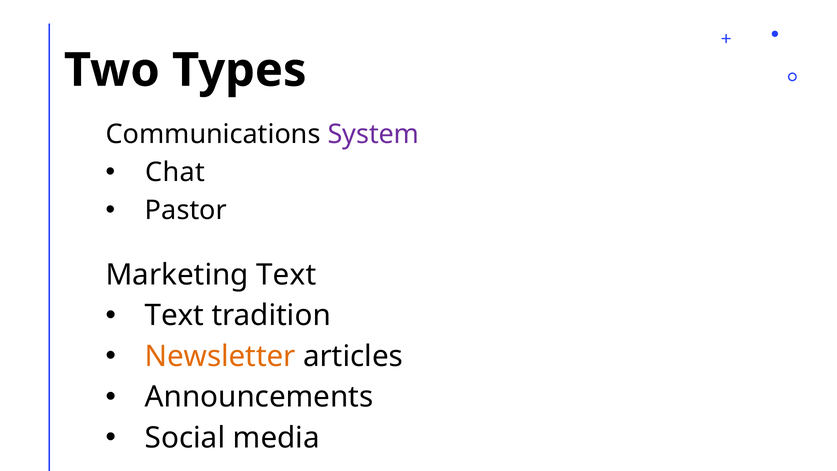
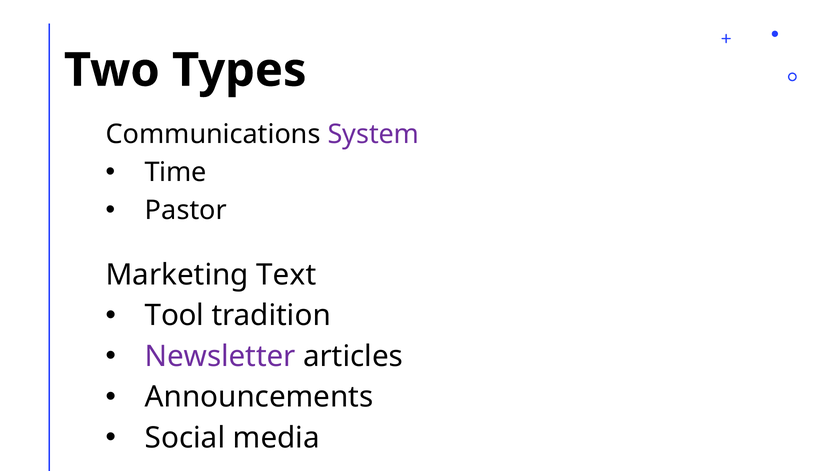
Chat: Chat -> Time (175, 172)
Text: Text -> Tool (175, 315)
Newsletter colour: orange -> purple (220, 356)
